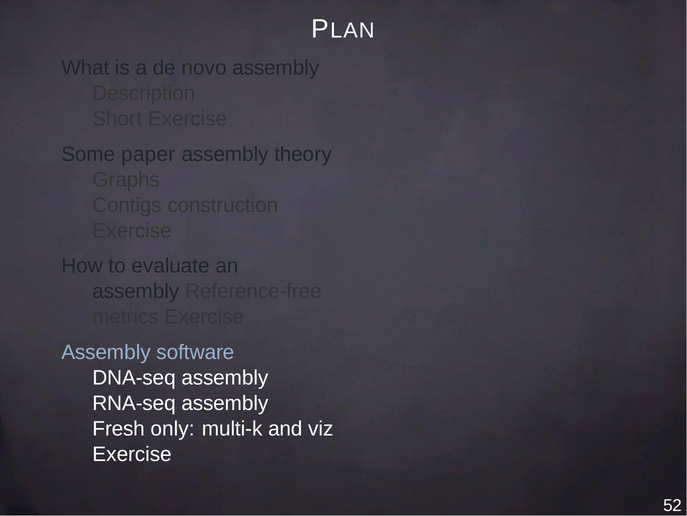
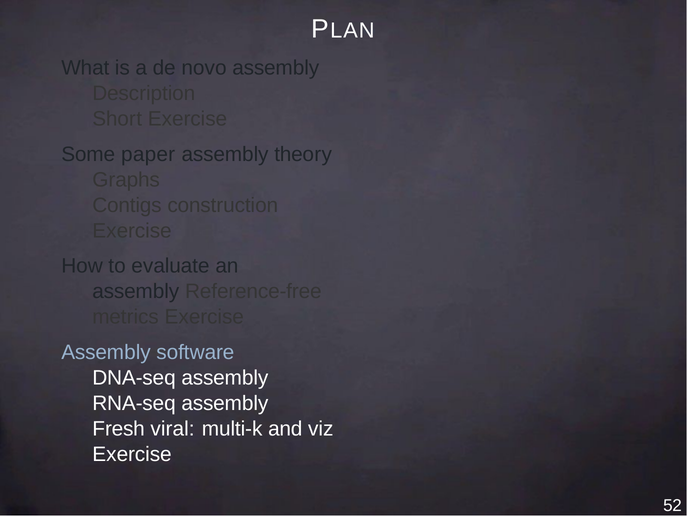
only: only -> viral (173, 429)
